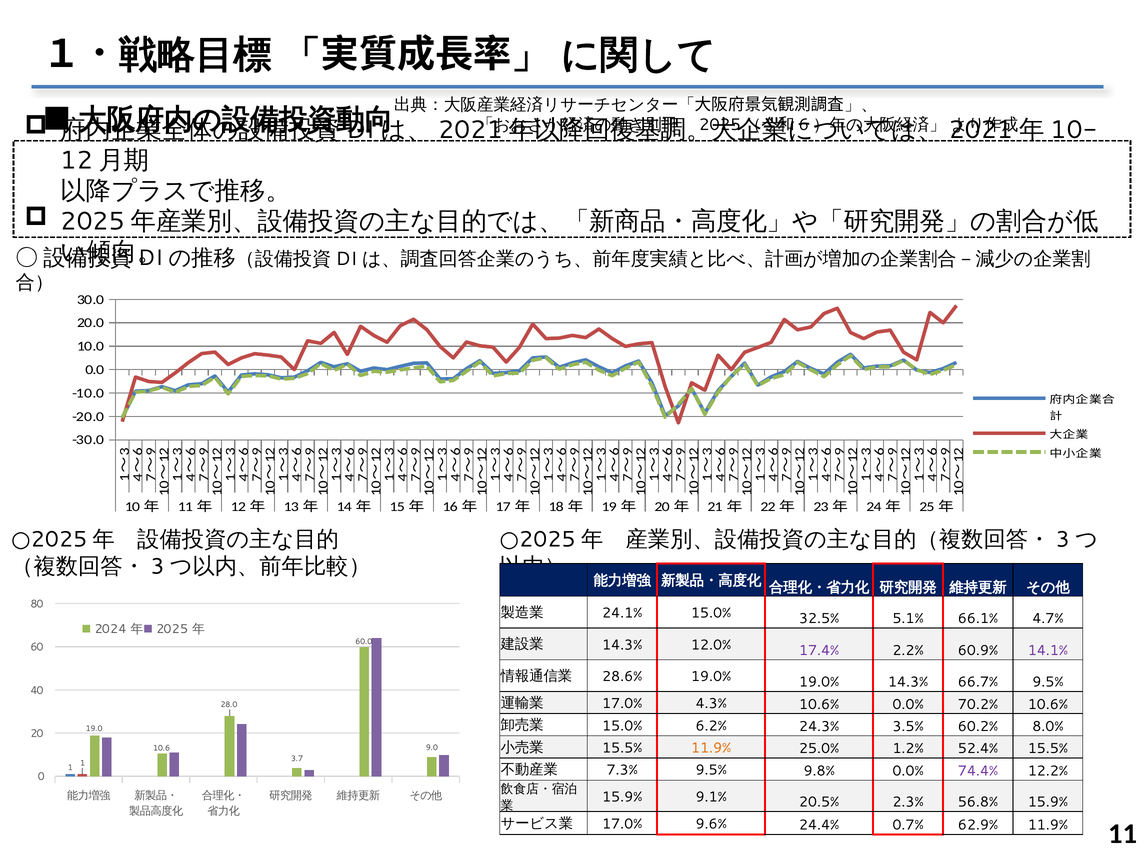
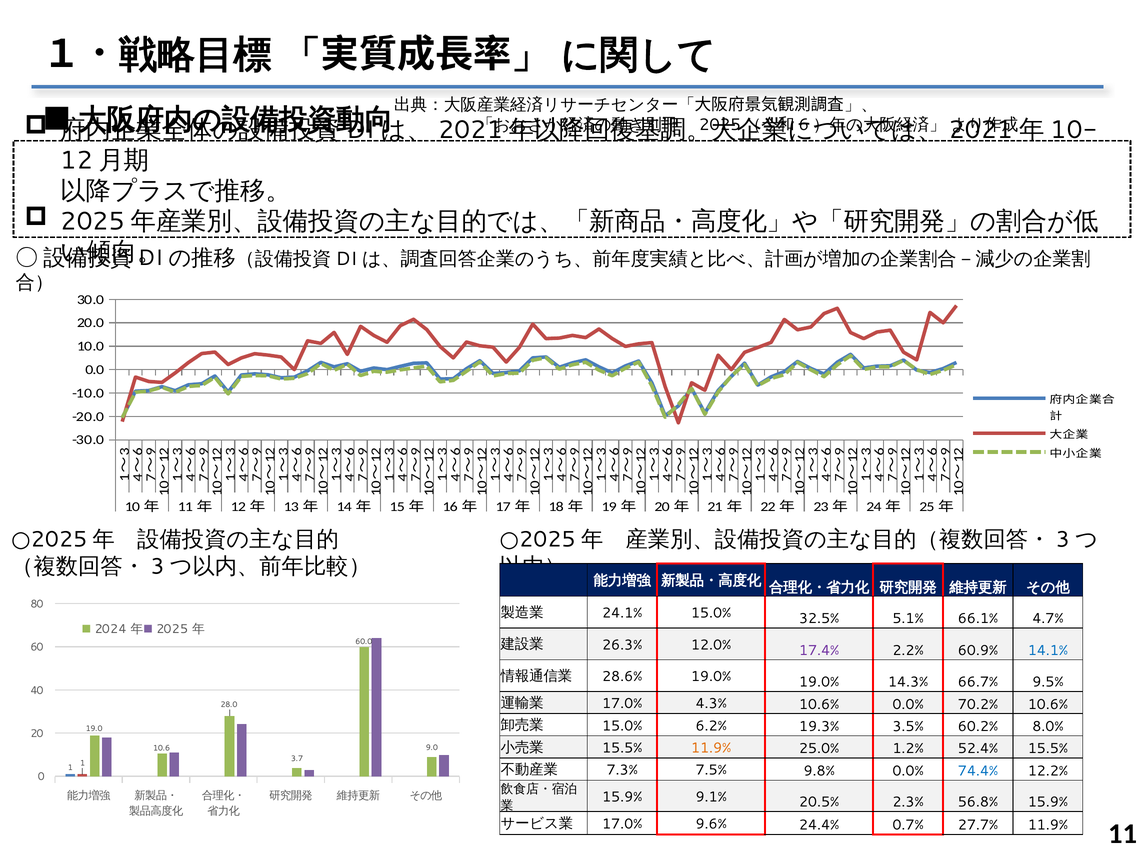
14.3%: 14.3% -> 26.3% (622, 645)
14.1% colour: purple -> blue (1048, 650)
24.3%: 24.3% -> 19.3% (819, 726)
7.3% 9.5%: 9.5% -> 7.5% (711, 770)
74.4% colour: purple -> blue (978, 771)
62.9%: 62.9% -> 27.7% (978, 825)
